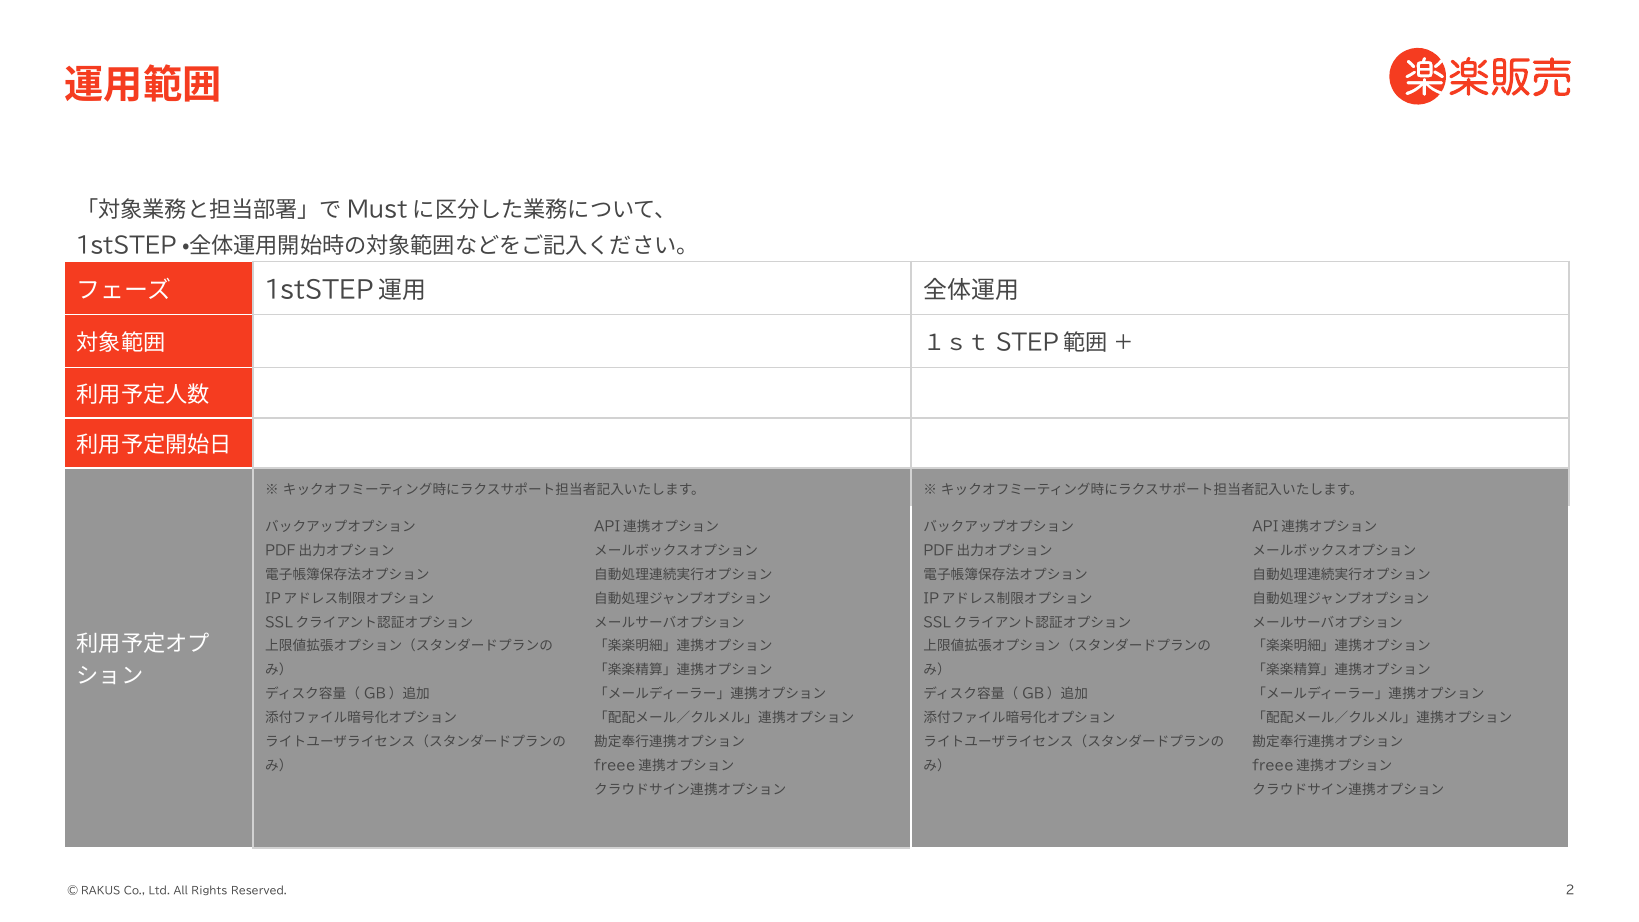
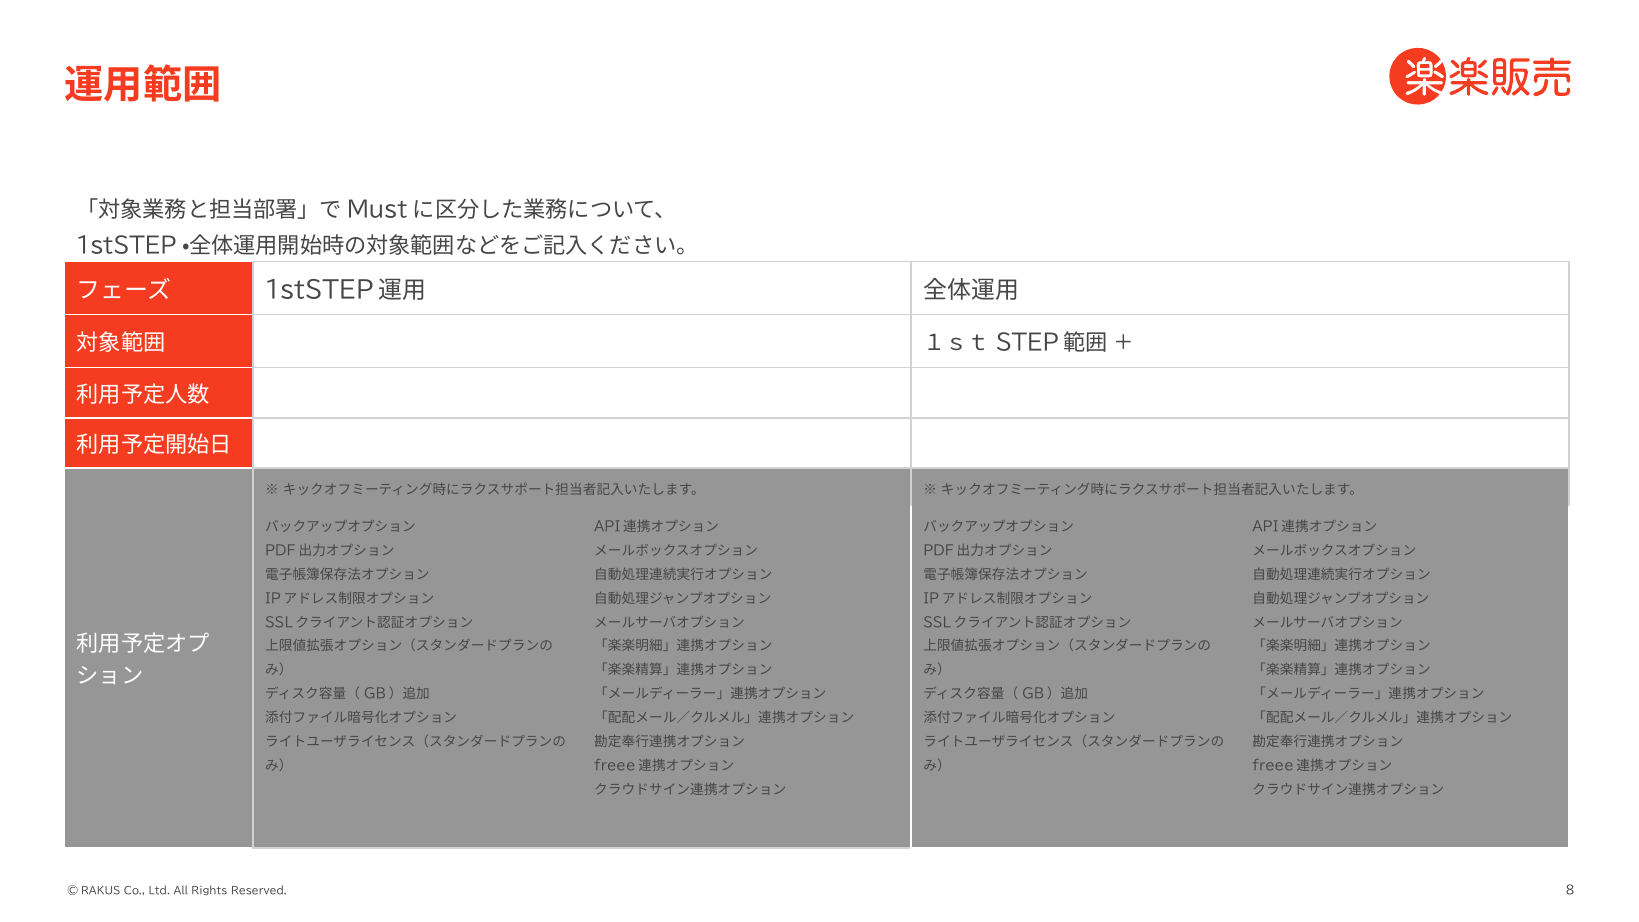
2: 2 -> 8 (1570, 891)
